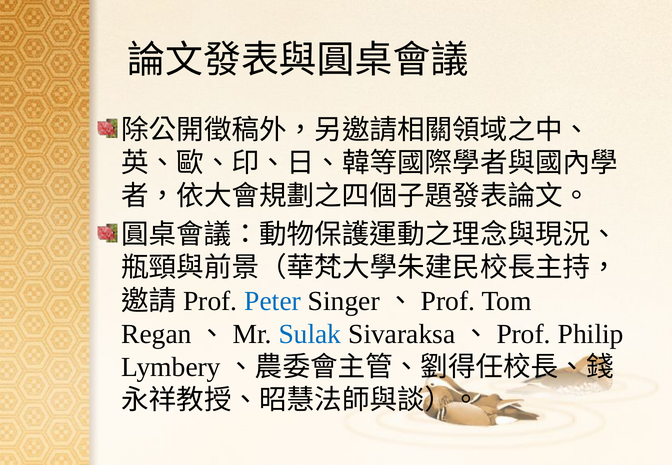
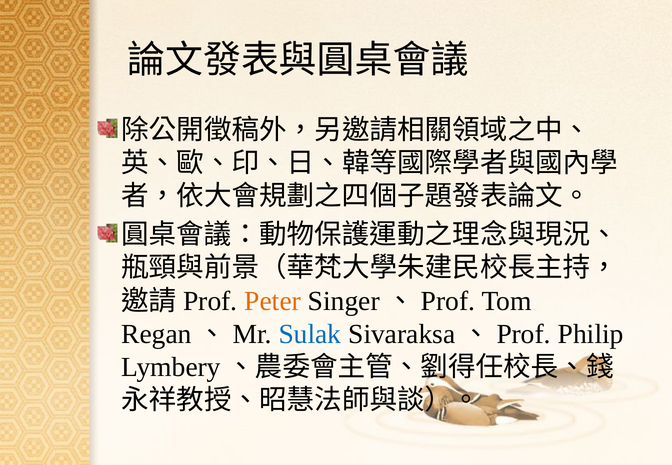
Peter colour: blue -> orange (273, 301)
